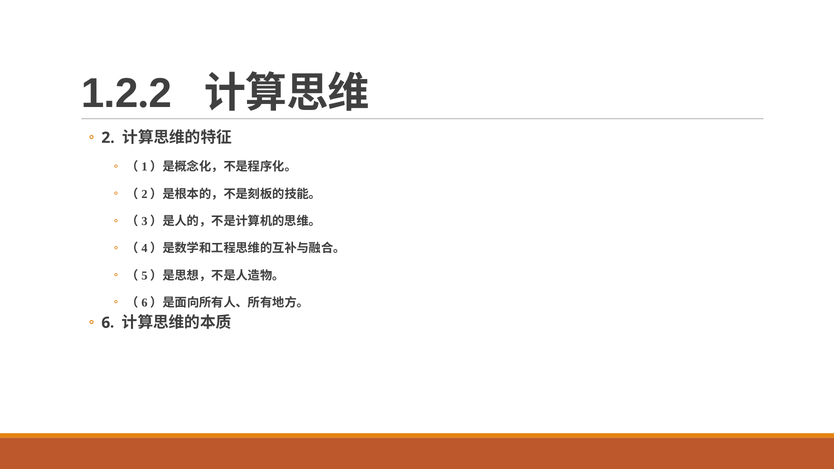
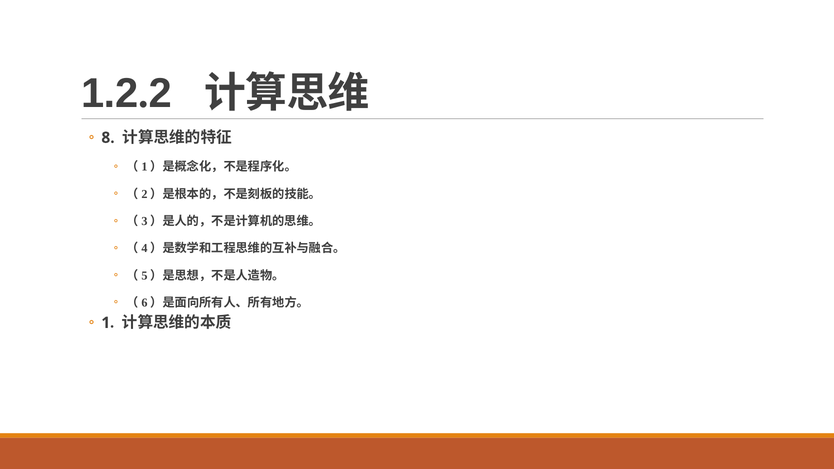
2: 2 -> 8 (108, 138)
6: 6 -> 1 (106, 323)
